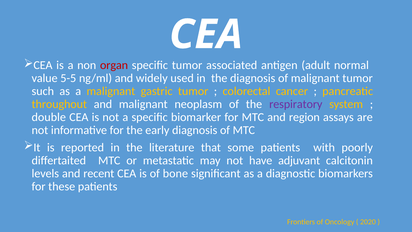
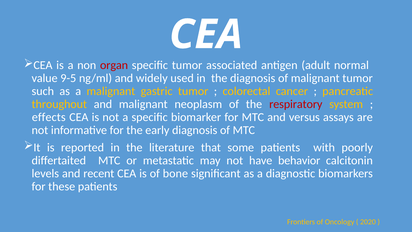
5-5: 5-5 -> 9-5 (68, 78)
respiratory colour: purple -> red (296, 104)
double: double -> effects (49, 117)
region: region -> versus (304, 117)
adjuvant: adjuvant -> behavior (299, 160)
